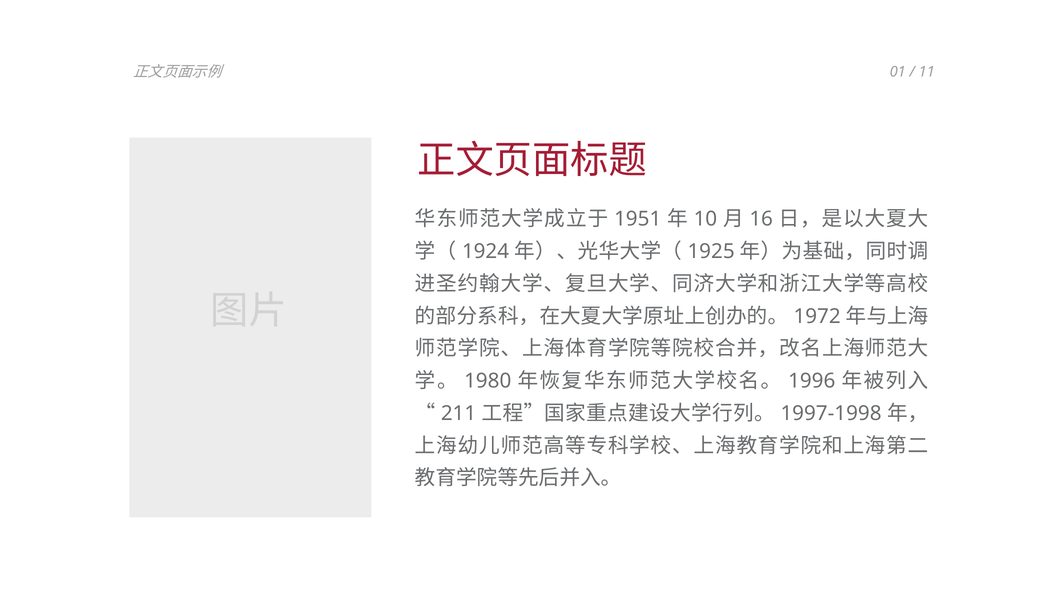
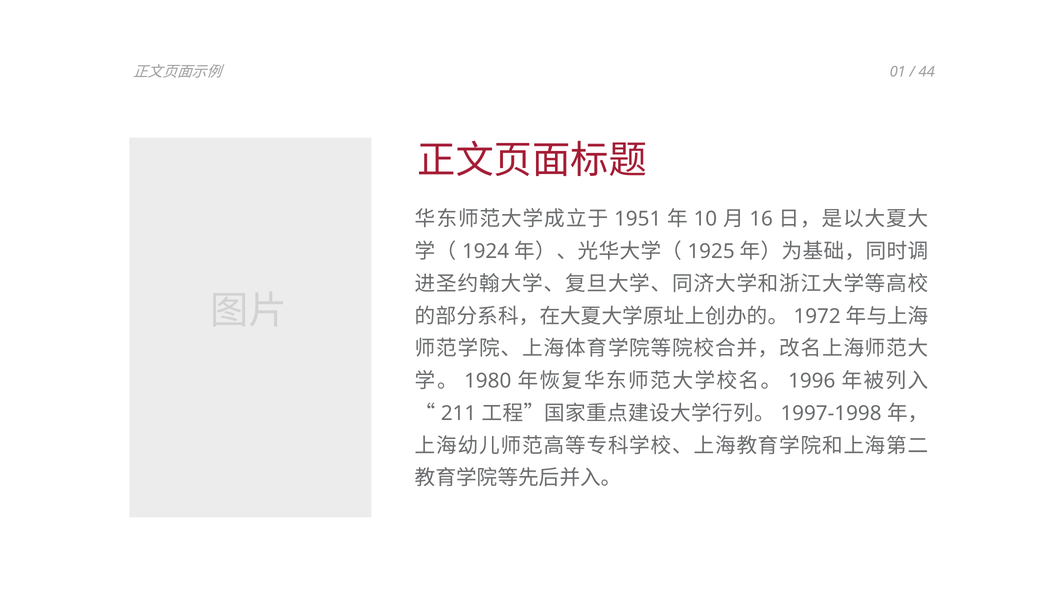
11: 11 -> 44 (927, 72)
